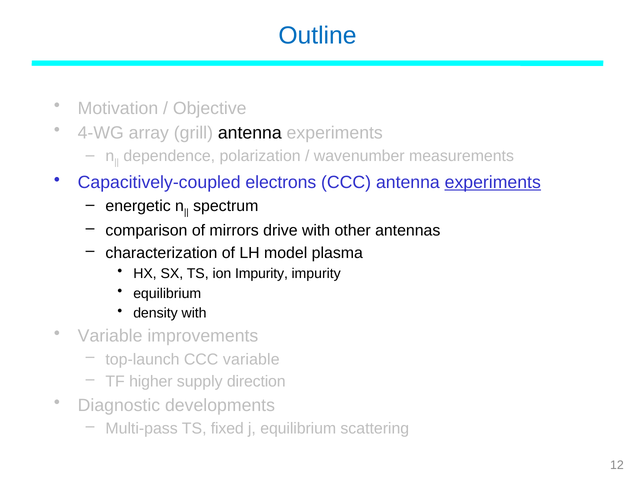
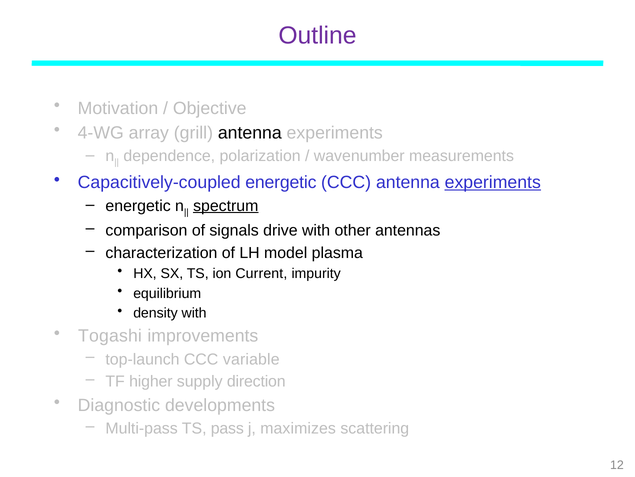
Outline colour: blue -> purple (317, 35)
Capacitively-coupled electrons: electrons -> energetic (281, 182)
spectrum underline: none -> present (226, 205)
mirrors: mirrors -> signals (234, 230)
ion Impurity: Impurity -> Current (261, 273)
Variable: Variable -> Togashi (110, 336)
fixed: fixed -> pass (227, 428)
j equilibrium: equilibrium -> maximizes (298, 428)
